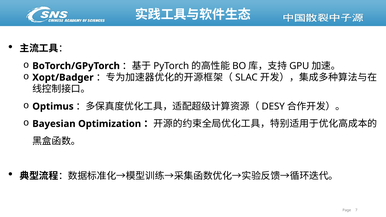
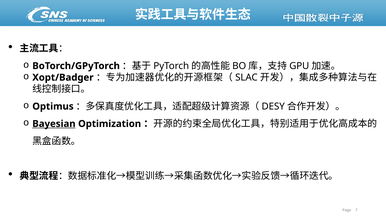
Bayesian underline: none -> present (54, 124)
